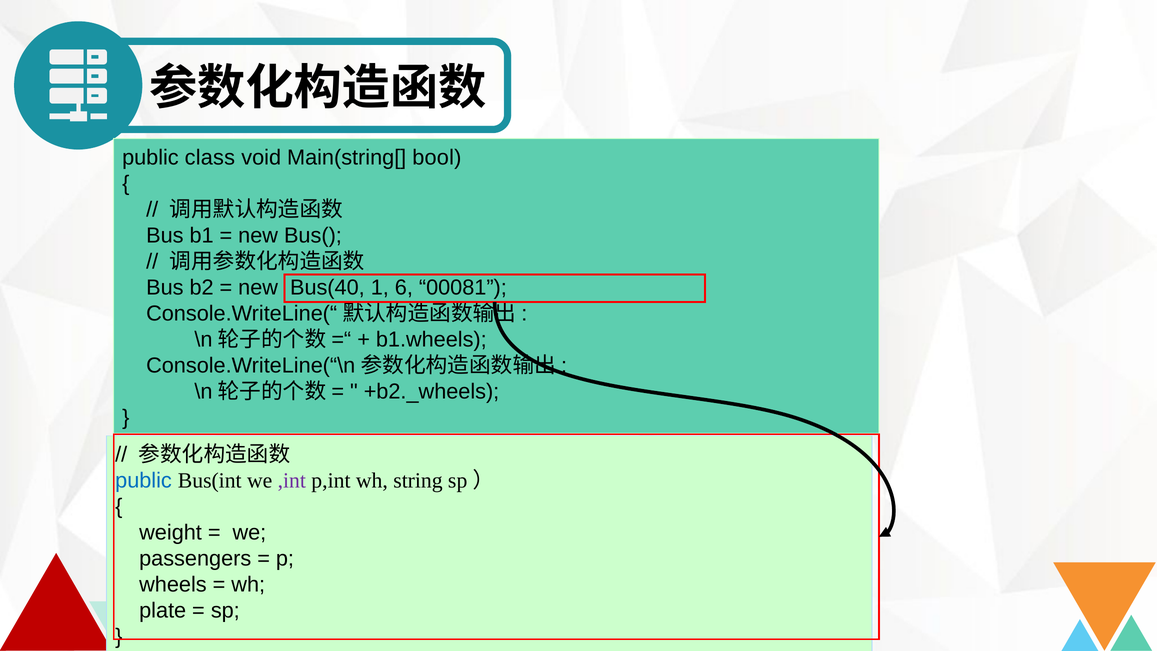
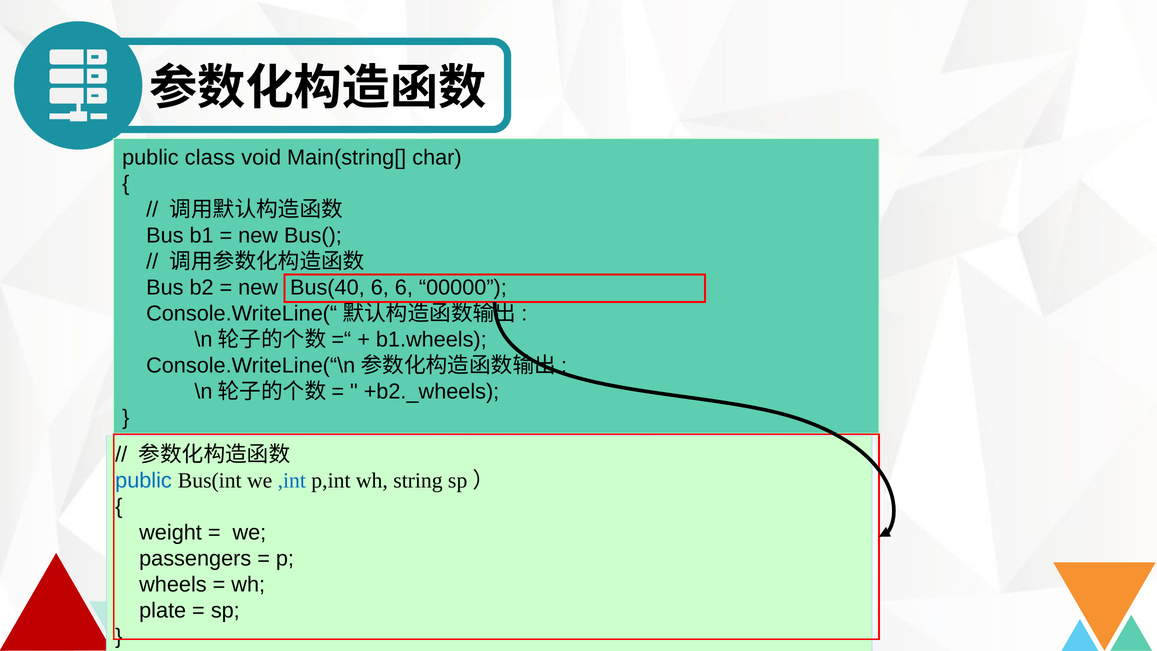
bool: bool -> char (437, 157)
Bus(40 1: 1 -> 6 (380, 287)
00081: 00081 -> 00000 (463, 287)
,int colour: purple -> blue (292, 480)
